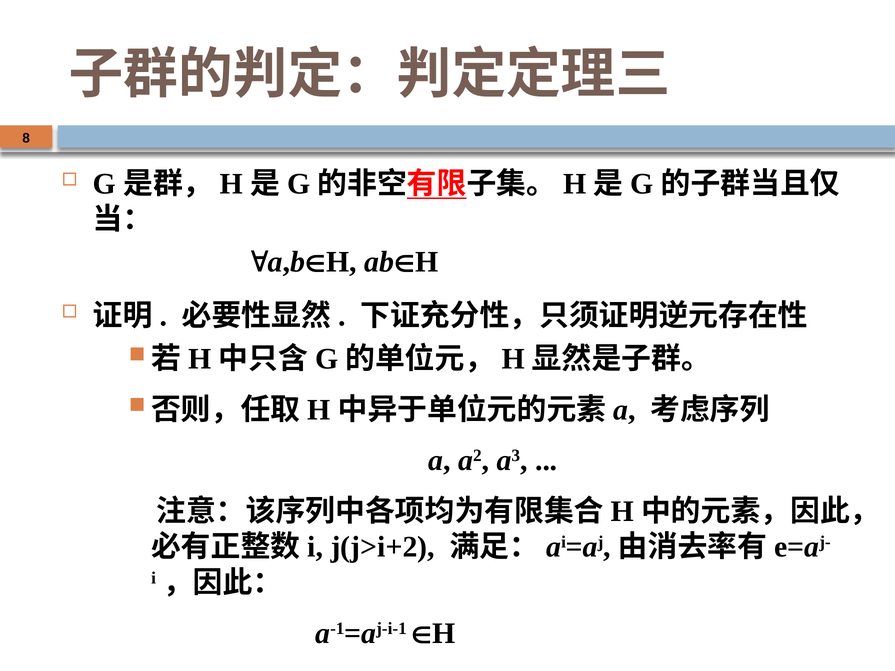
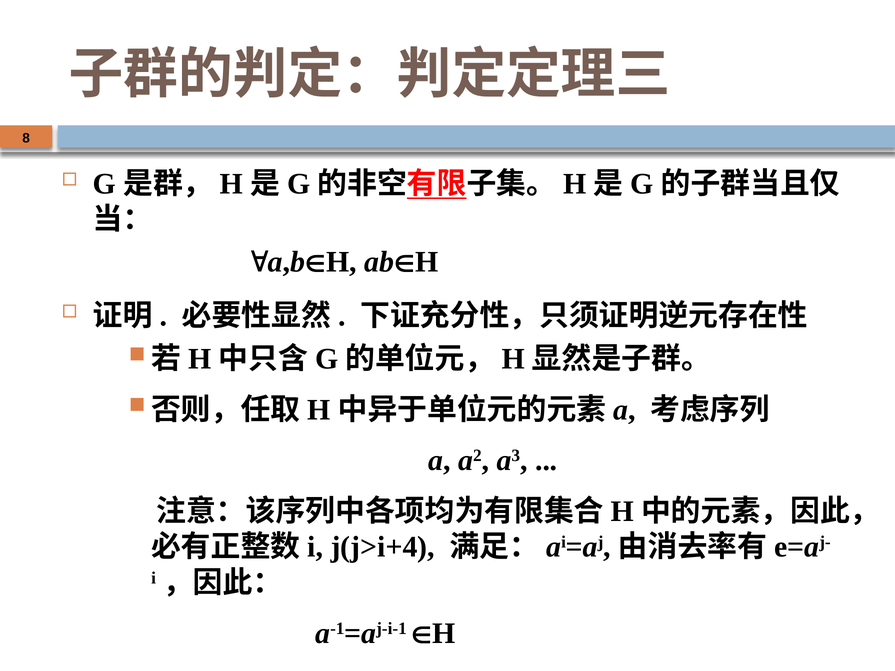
j(j>i+2: j(j>i+2 -> j(j>i+4 (383, 547)
